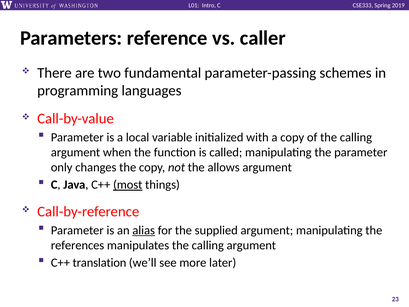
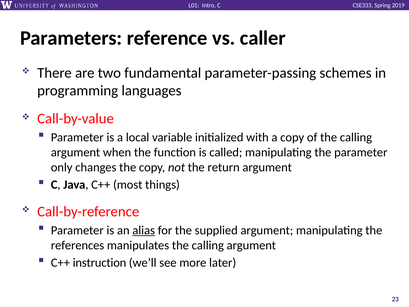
allows: allows -> return (224, 167)
most underline: present -> none (128, 185)
translation: translation -> instruction (99, 263)
